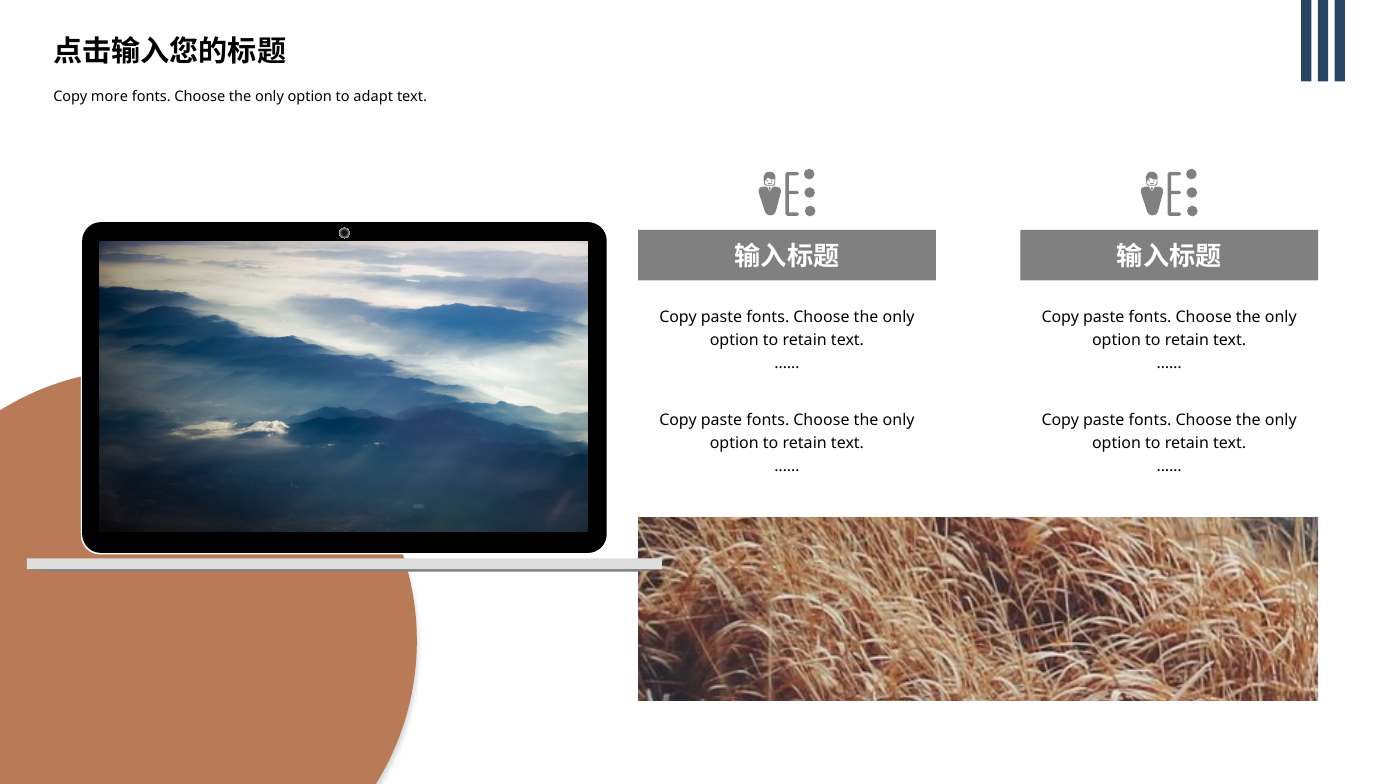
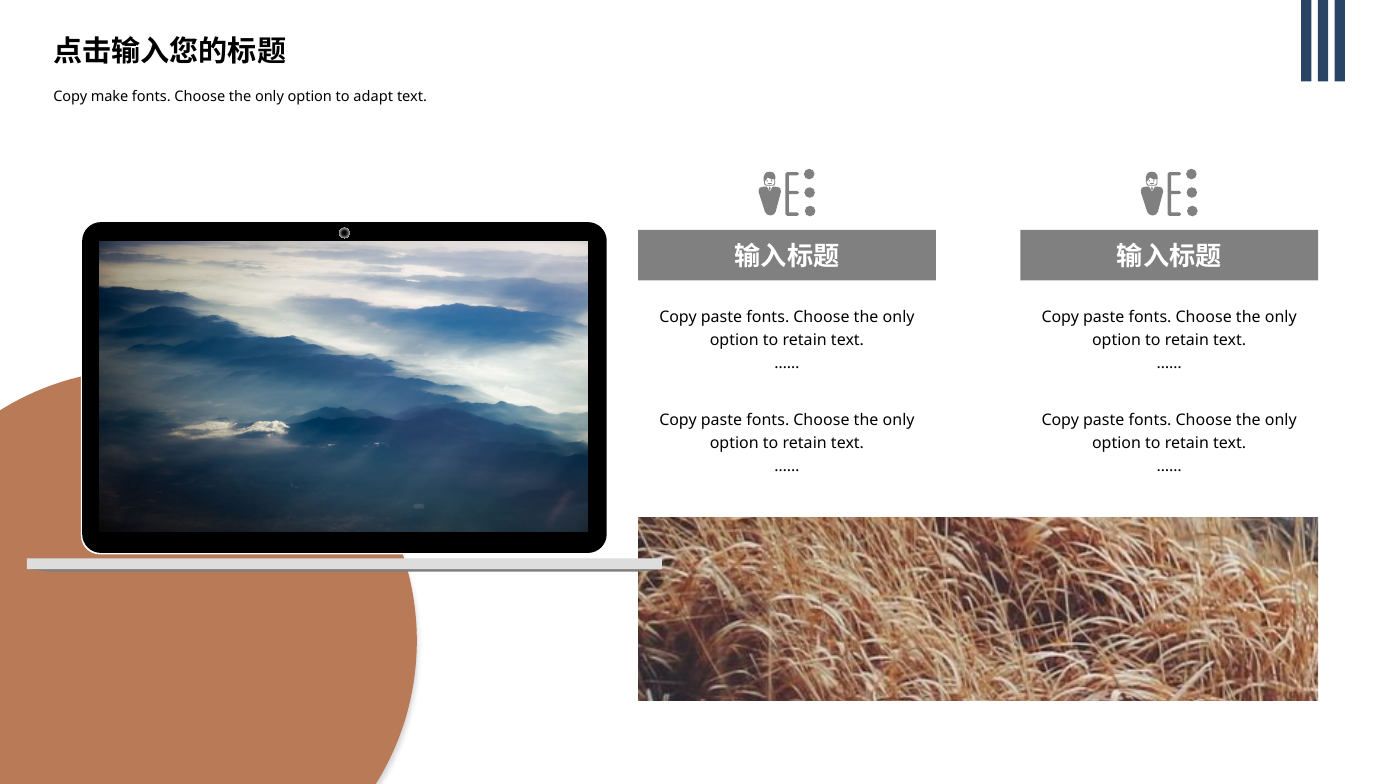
more: more -> make (110, 97)
